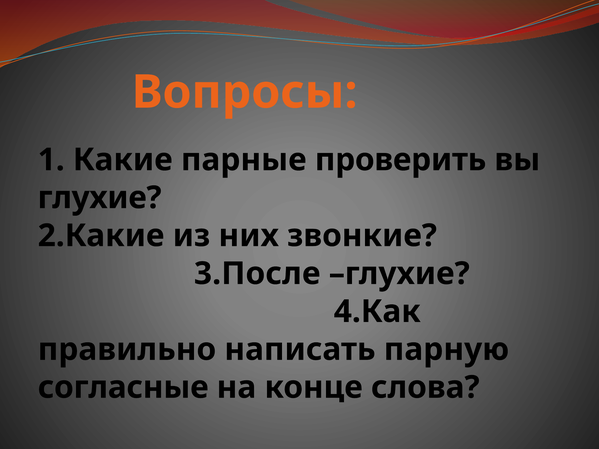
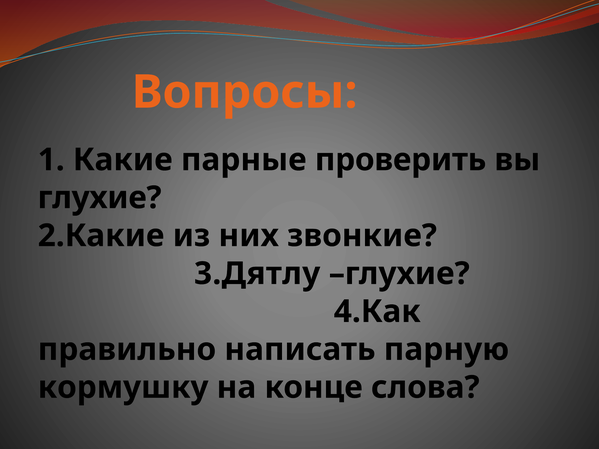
3.После: 3.После -> 3.Дятлу (257, 274)
согласные: согласные -> кормушку (123, 388)
